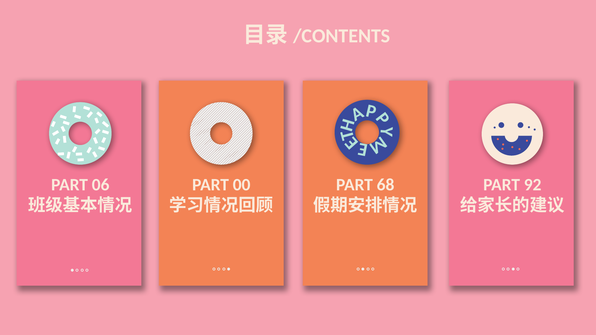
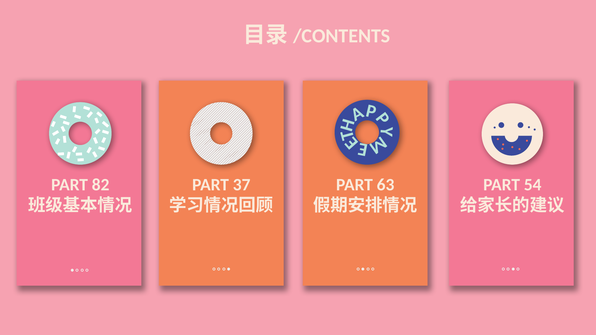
06: 06 -> 82 (101, 185)
00: 00 -> 37 (242, 185)
68: 68 -> 63 (386, 185)
92: 92 -> 54 (533, 185)
